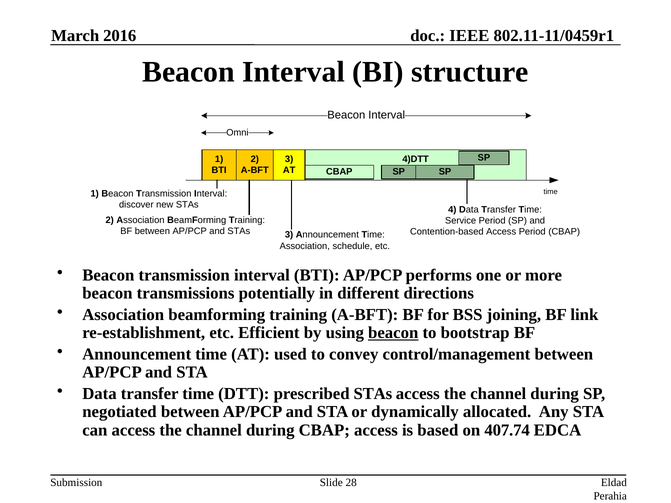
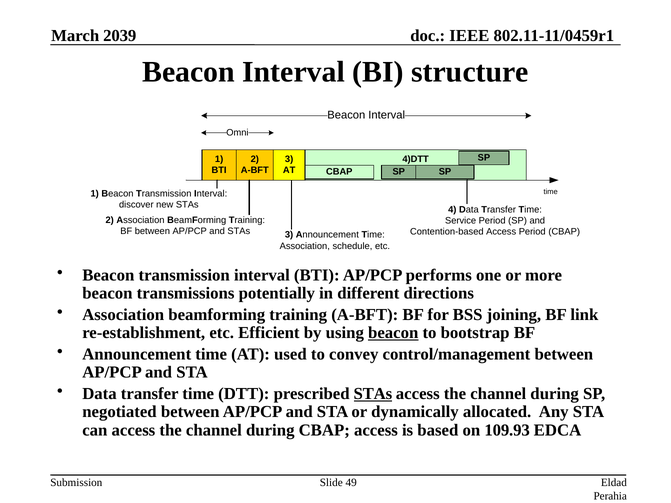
2016: 2016 -> 2039 (120, 36)
STAs underline: none -> present (373, 394)
407.74: 407.74 -> 109.93 (507, 430)
28: 28 -> 49 (351, 483)
